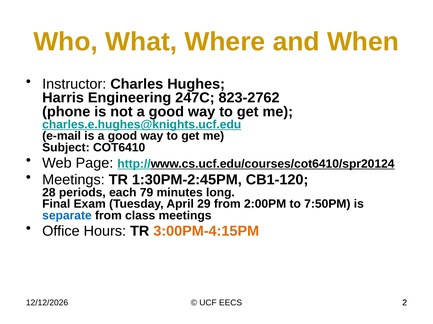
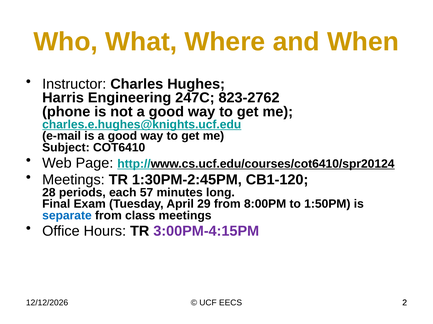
79: 79 -> 57 (147, 193)
2:00PM: 2:00PM -> 8:00PM (265, 204)
7:50PM: 7:50PM -> 1:50PM (327, 204)
3:00PM-4:15PM colour: orange -> purple (206, 232)
